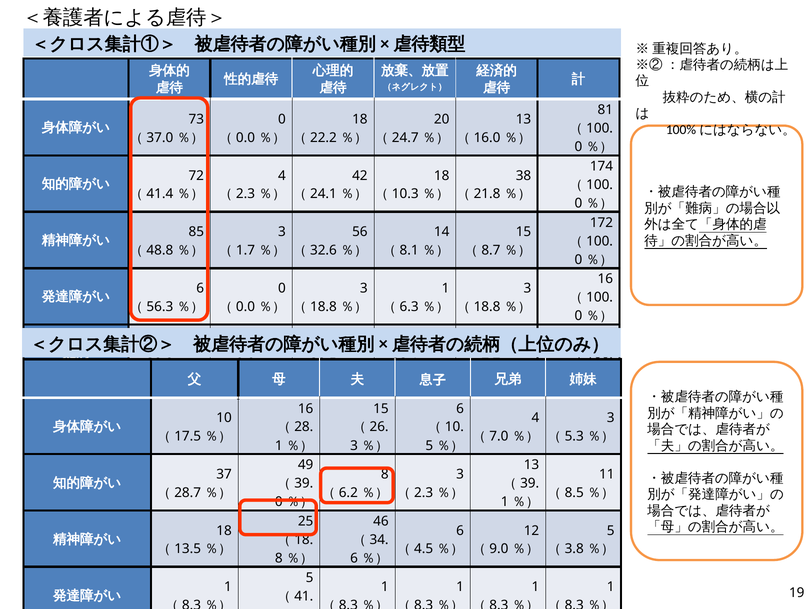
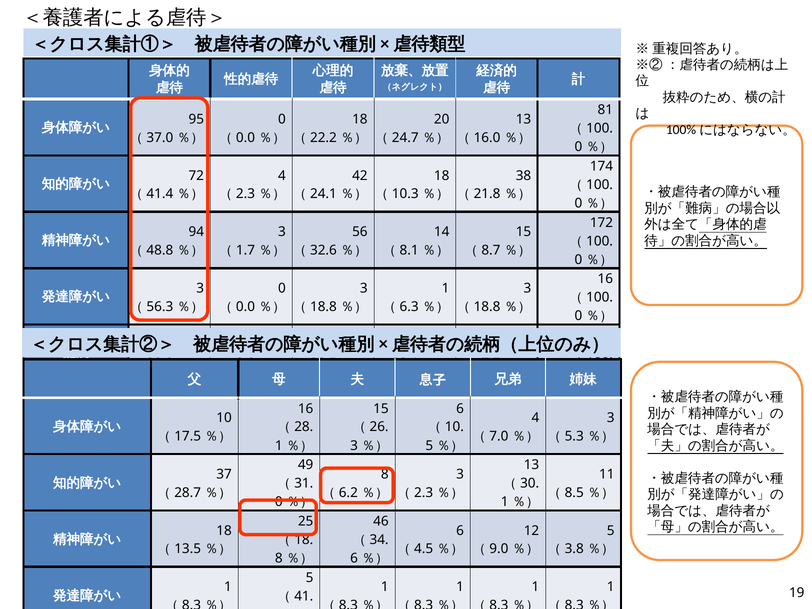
73: 73 -> 95 (196, 119)
85: 85 -> 94 (196, 232)
6: 6 -> 3 (200, 288)
39: 39 -> 31 (304, 483)
39: 39 -> 30 (530, 483)
